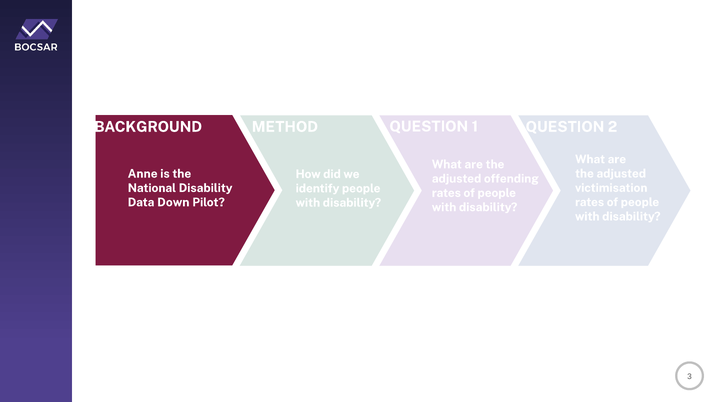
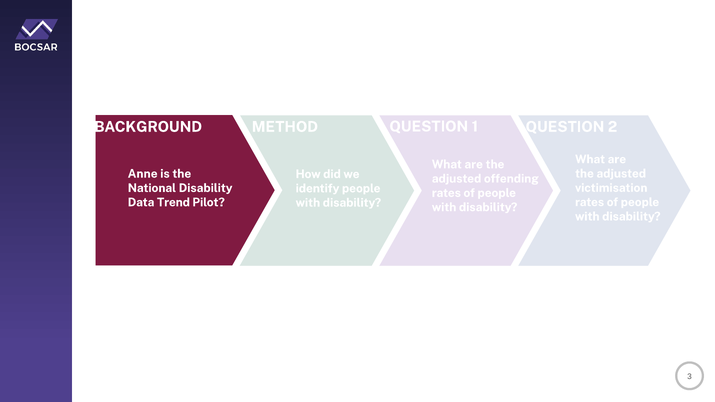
Down: Down -> Trend (173, 202)
